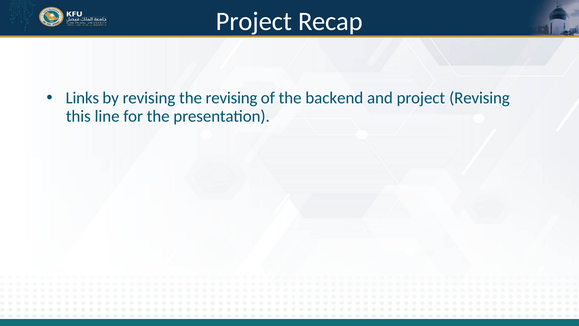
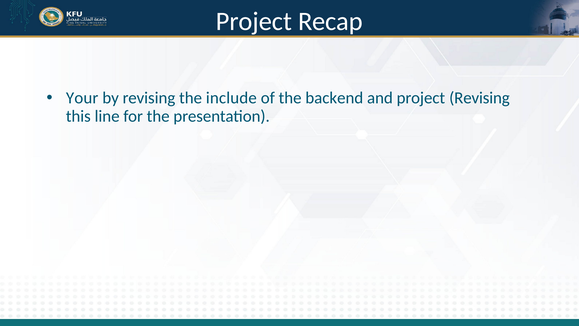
Links: Links -> Your (82, 98)
the revising: revising -> include (231, 98)
